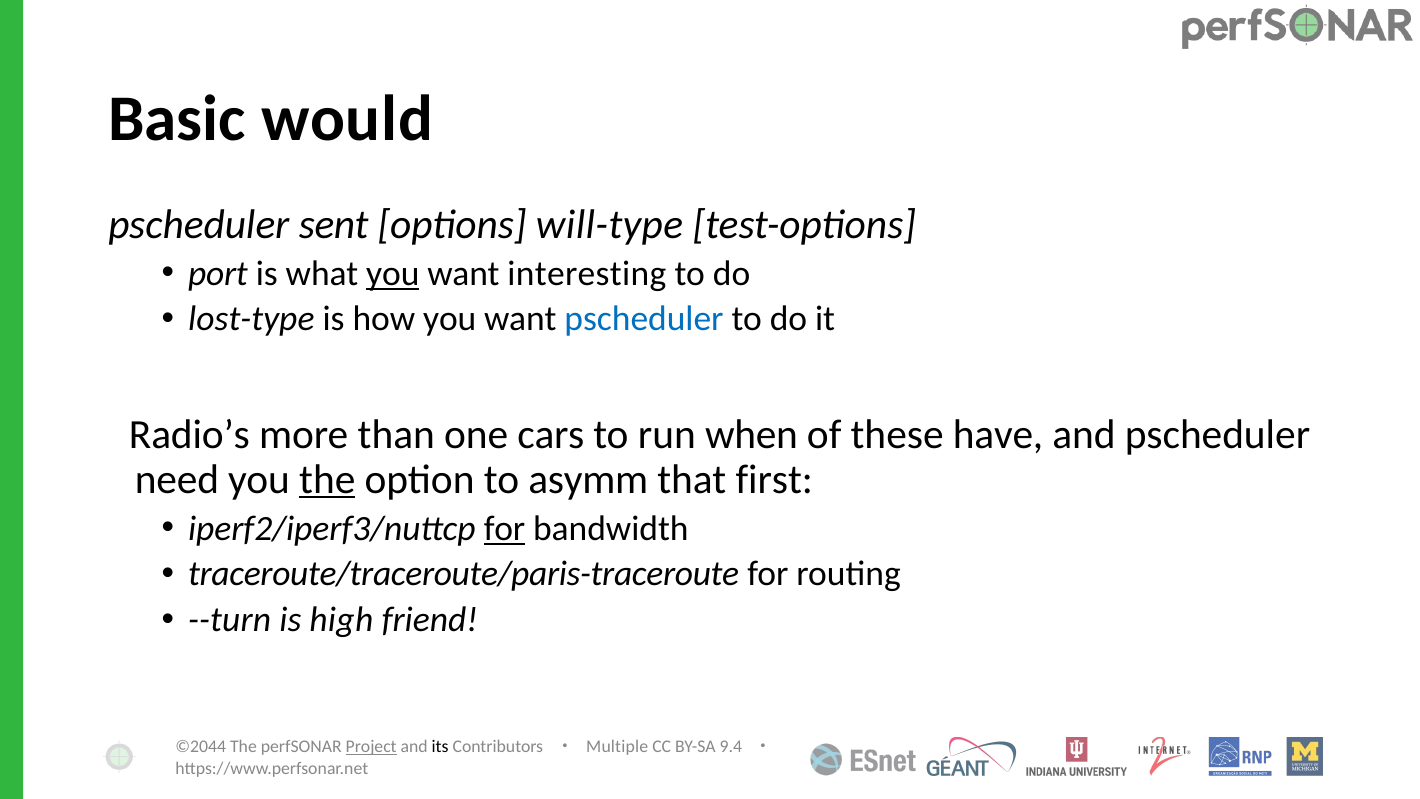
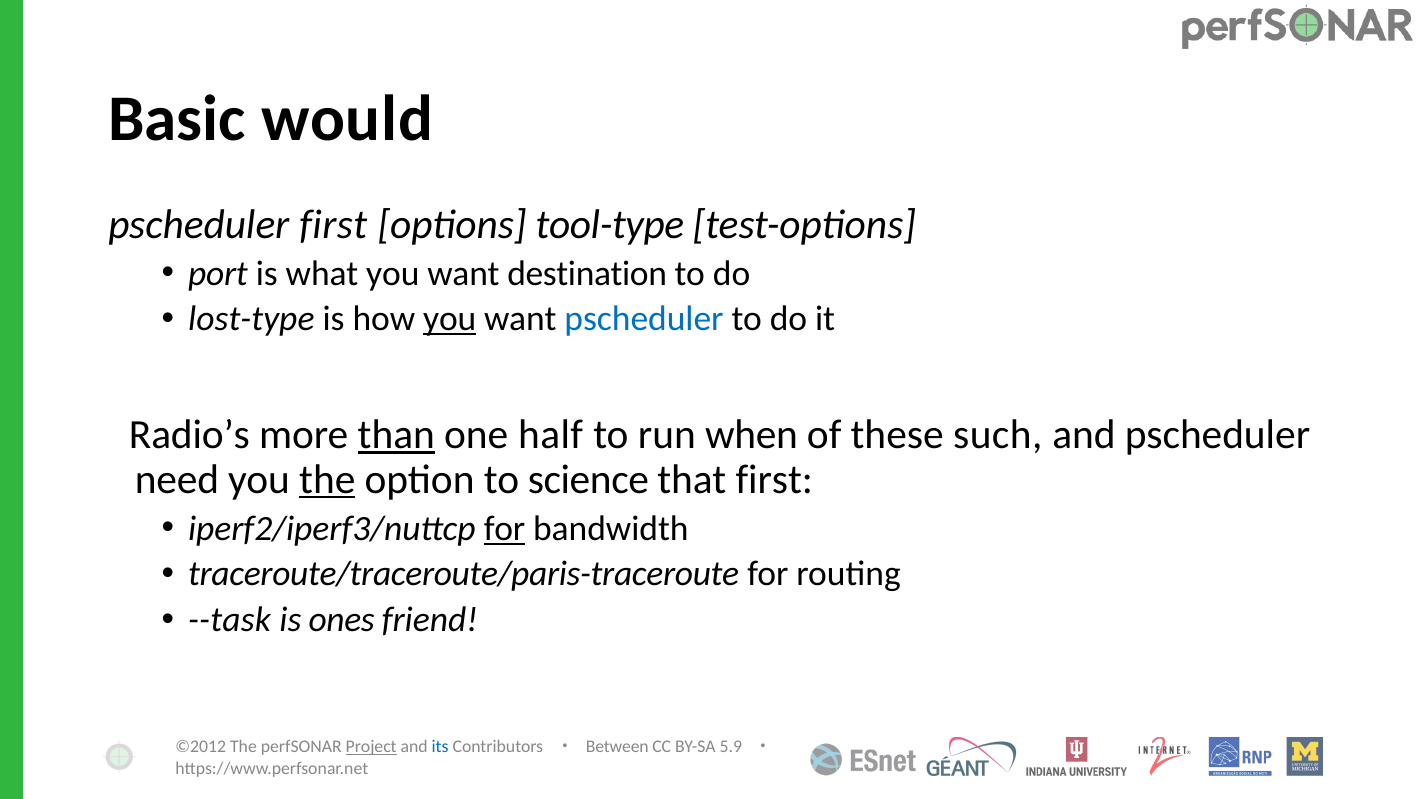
pscheduler sent: sent -> first (333, 224)
will-type: will-type -> tool-type (610, 224)
you underline: present -> none (393, 273)
interesting: interesting -> destination (587, 273)
you underline: none -> present (450, 319)
than underline: none -> present (396, 435)
cars: cars -> half (551, 435)
have: have -> such (998, 435)
asymm: asymm -> science (588, 479)
--turn: --turn -> --task (230, 620)
high: high -> ones (342, 620)
©2044: ©2044 -> ©2012 (201, 747)
its colour: black -> blue (440, 747)
Multiple: Multiple -> Between (617, 747)
9.4: 9.4 -> 5.9 (731, 747)
